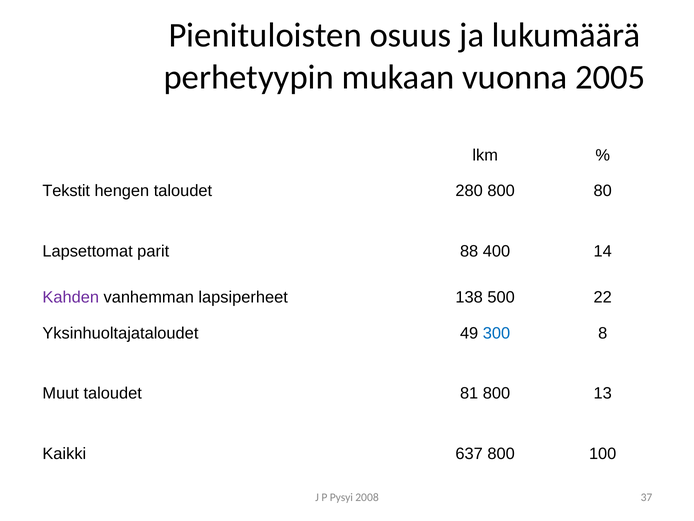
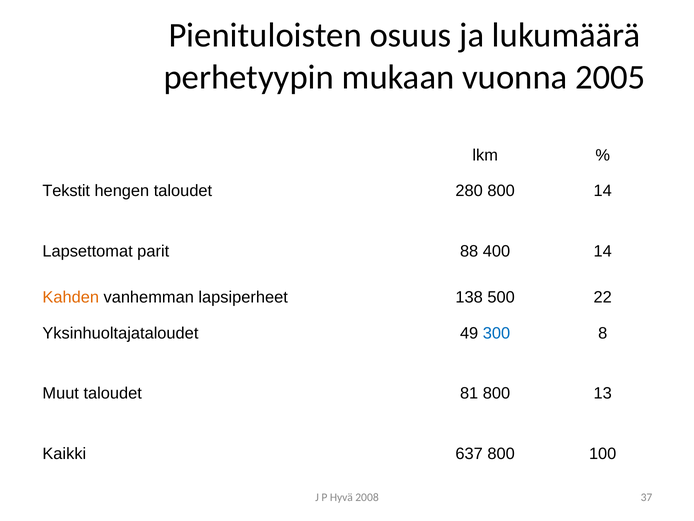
800 80: 80 -> 14 (603, 191)
Kahden colour: purple -> orange (71, 297)
Pysyi: Pysyi -> Hyvä (341, 497)
